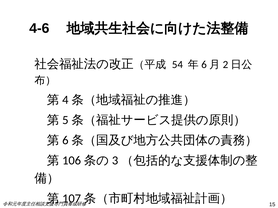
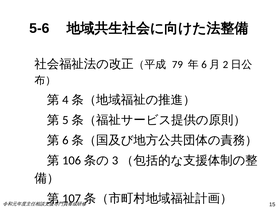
4-6: 4-6 -> 5-6 (39, 28)
54: 54 -> 79 (177, 65)
